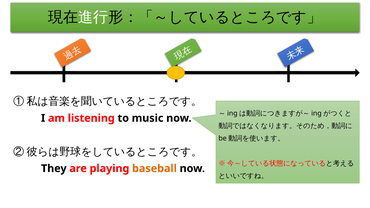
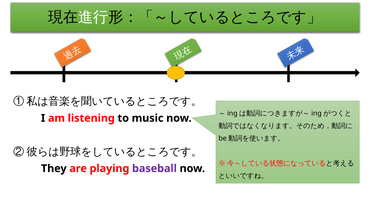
baseball colour: orange -> purple (154, 169)
